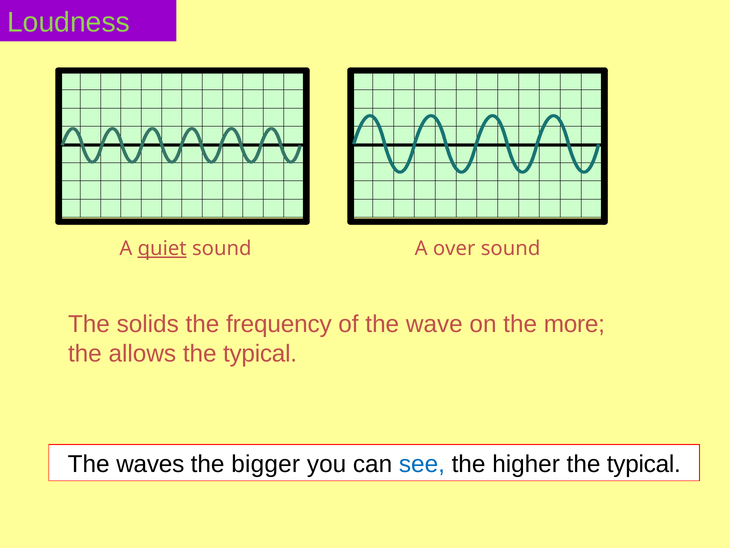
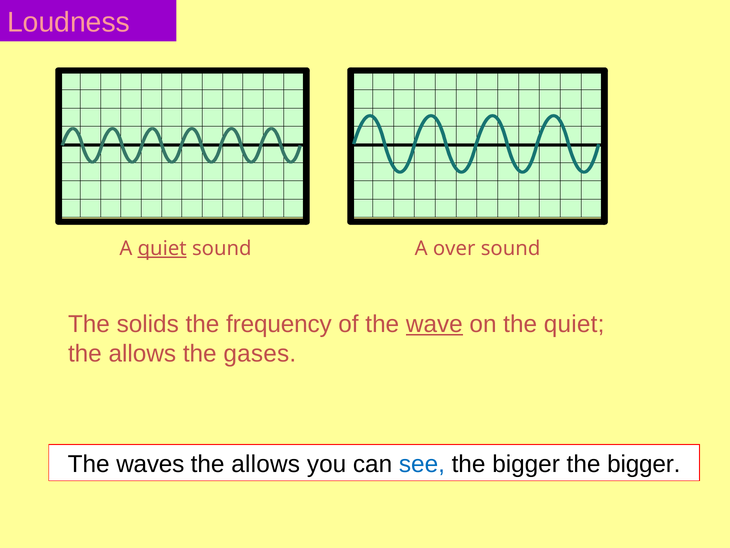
Loudness colour: light green -> pink (69, 23)
wave underline: none -> present (434, 324)
the more: more -> quiet (574, 324)
typical: typical -> gases (260, 353)
bigger: bigger -> allows (266, 464)
higher: higher -> bigger (526, 464)
typical: typical -> bigger (644, 464)
